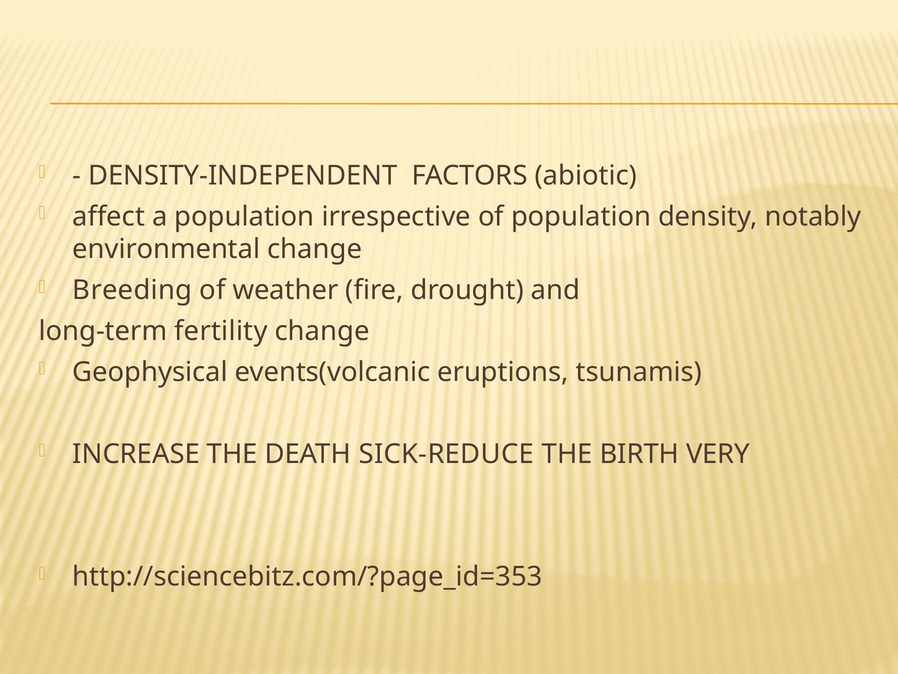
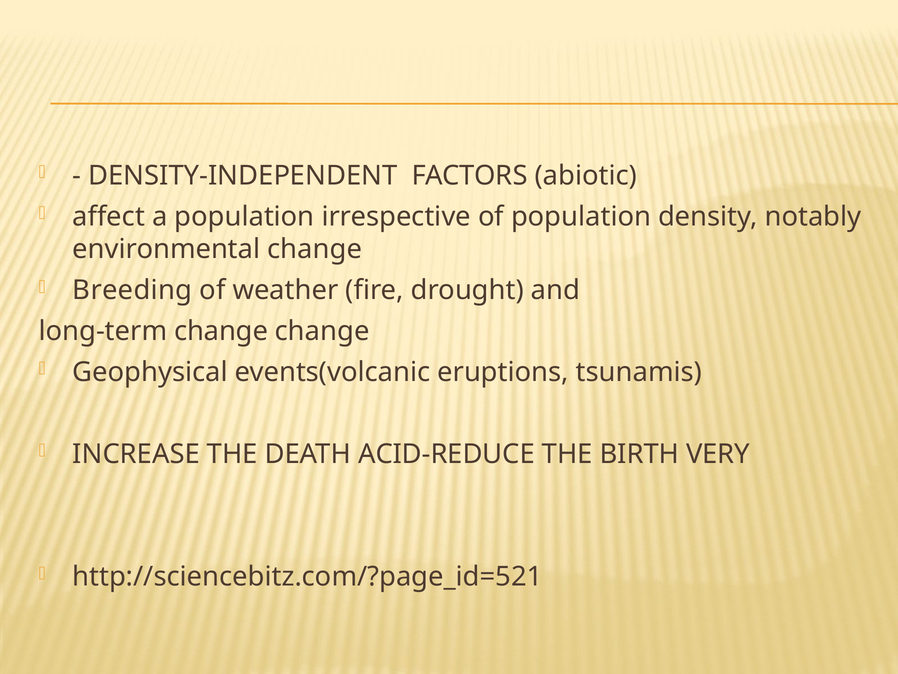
long-term fertility: fertility -> change (221, 331)
SICK-REDUCE: SICK-REDUCE -> ACID-REDUCE (447, 454)
http://sciencebitz.com/?page_id=353: http://sciencebitz.com/?page_id=353 -> http://sciencebitz.com/?page_id=521 (307, 576)
